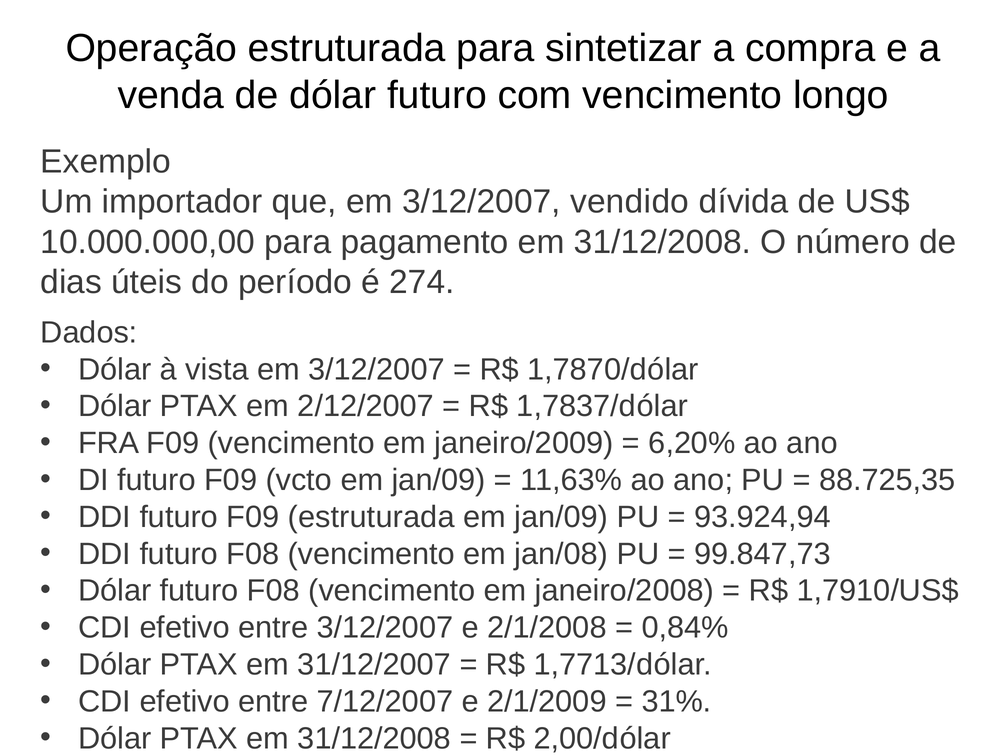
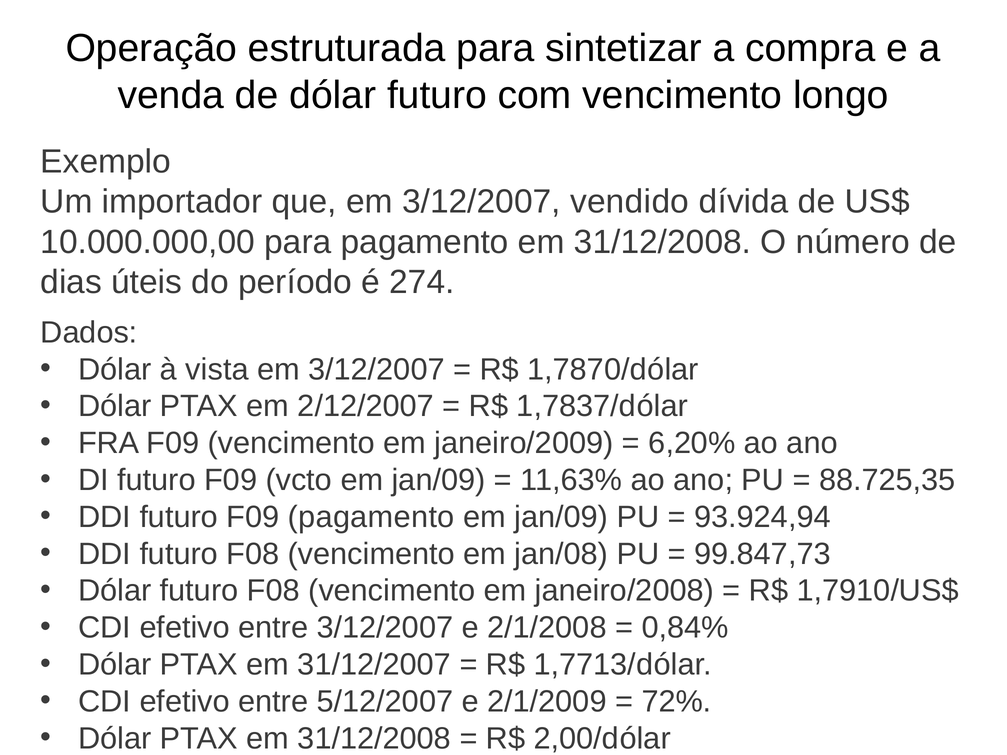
F09 estruturada: estruturada -> pagamento (371, 517)
7/12/2007: 7/12/2007 -> 5/12/2007 (385, 702)
31%: 31% -> 72% (677, 702)
